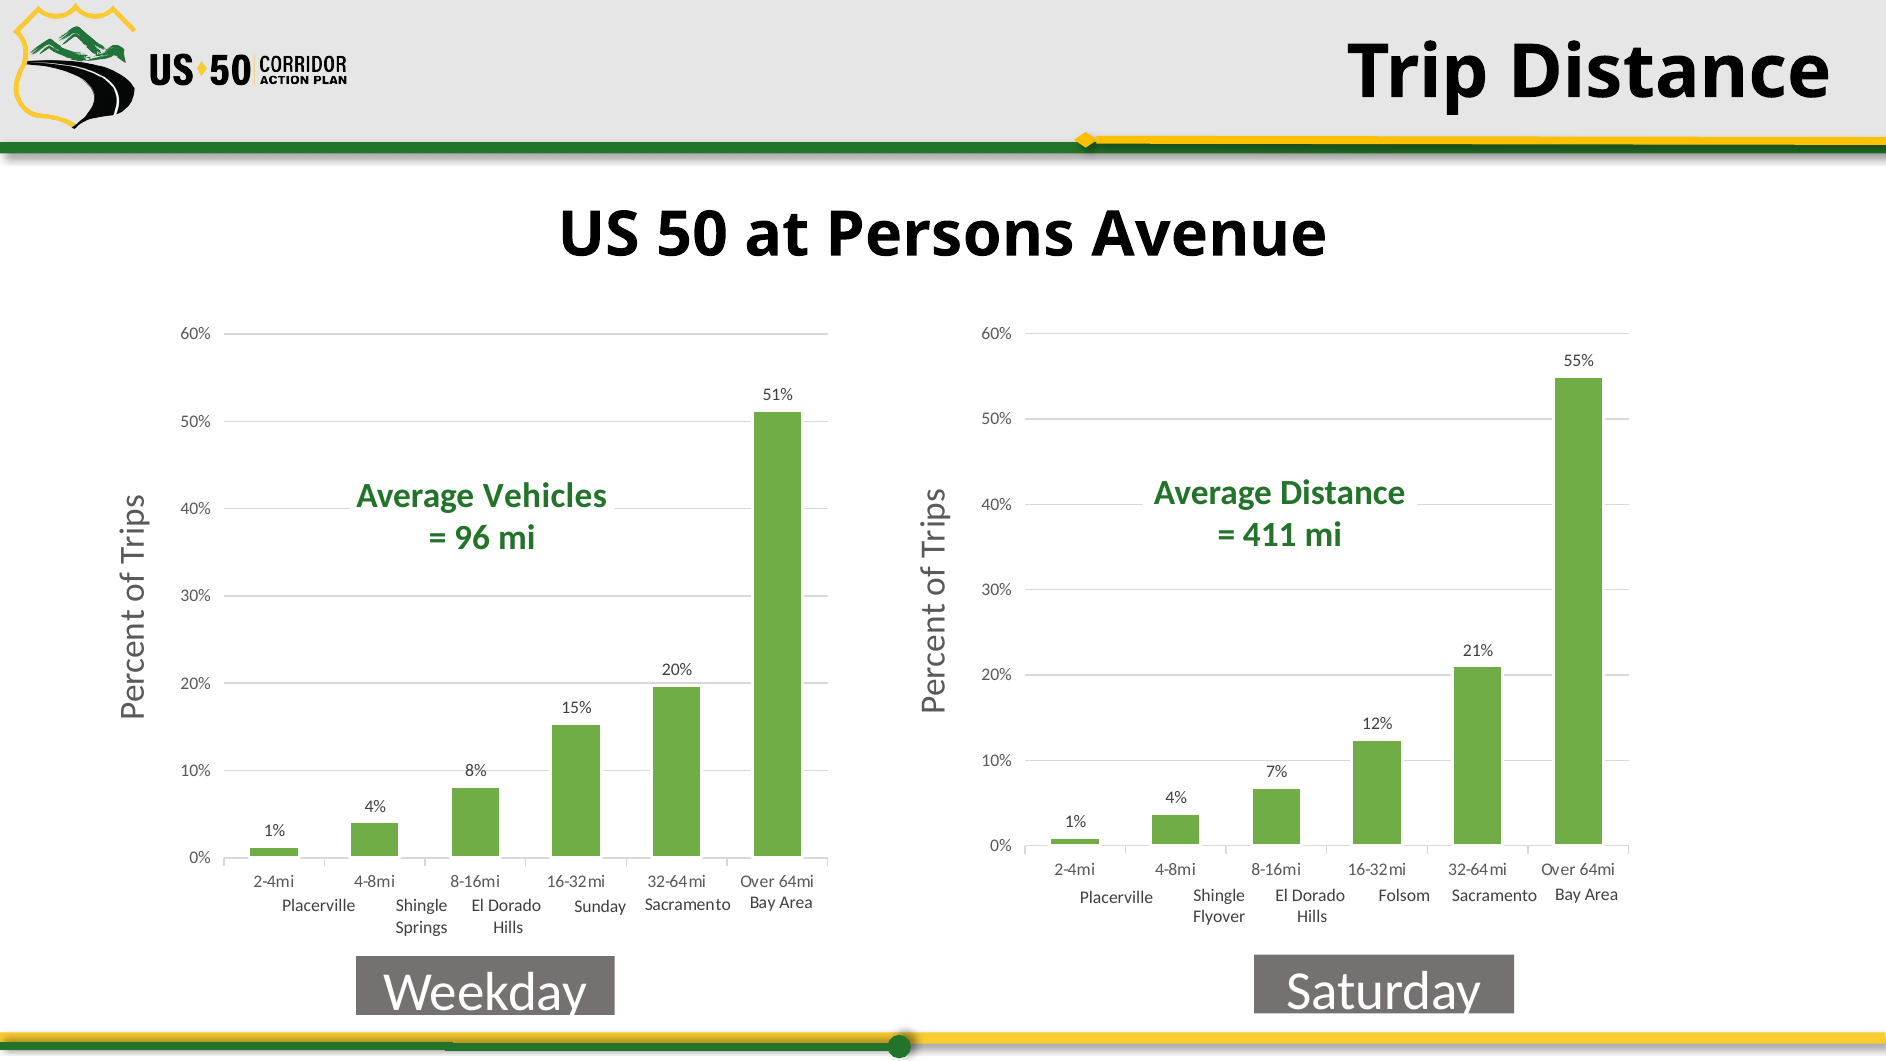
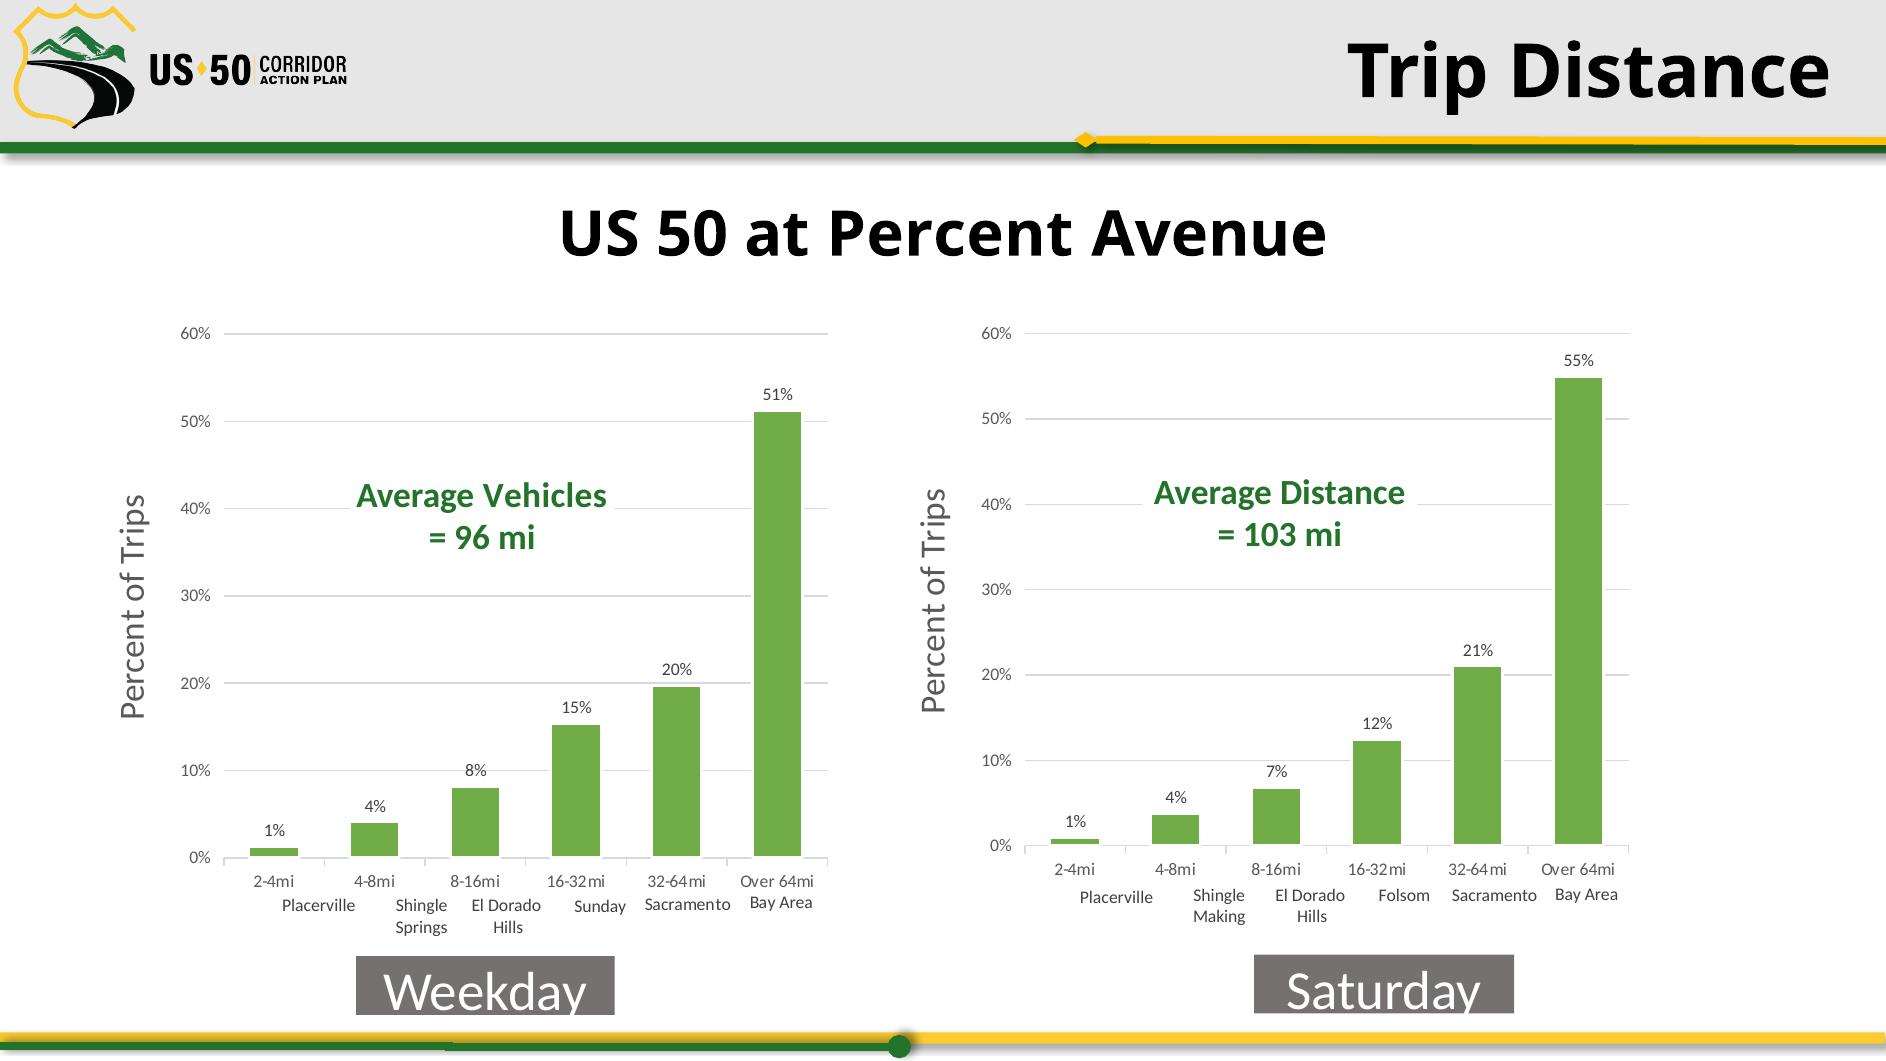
Persons: Persons -> Percent (950, 235)
411: 411 -> 103 (1270, 535)
Flyover: Flyover -> Making (1219, 917)
